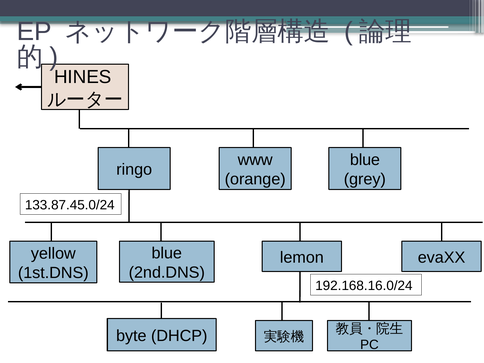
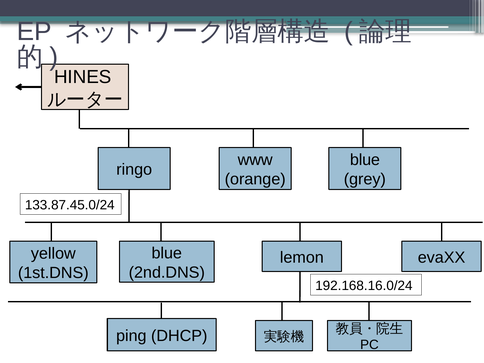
byte: byte -> ping (131, 336)
